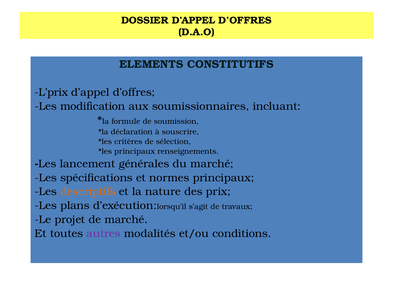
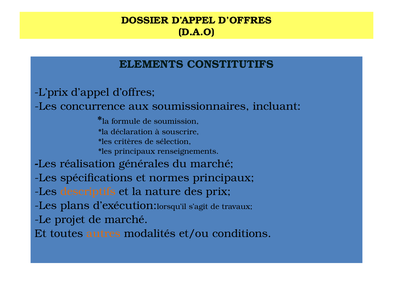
modification: modification -> concurrence (93, 106)
lancement: lancement -> réalisation (88, 164)
autres colour: purple -> orange (104, 233)
